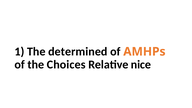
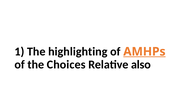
determined: determined -> highlighting (78, 52)
AMHPs underline: none -> present (144, 52)
nice: nice -> also (141, 65)
